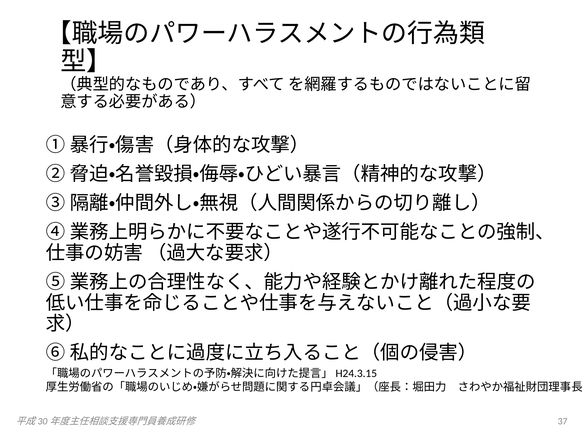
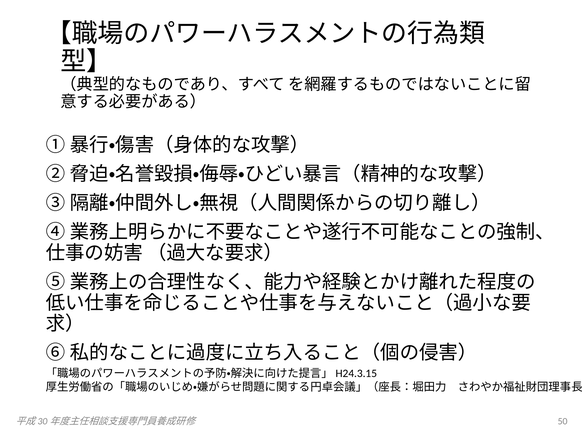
37: 37 -> 50 (563, 422)
